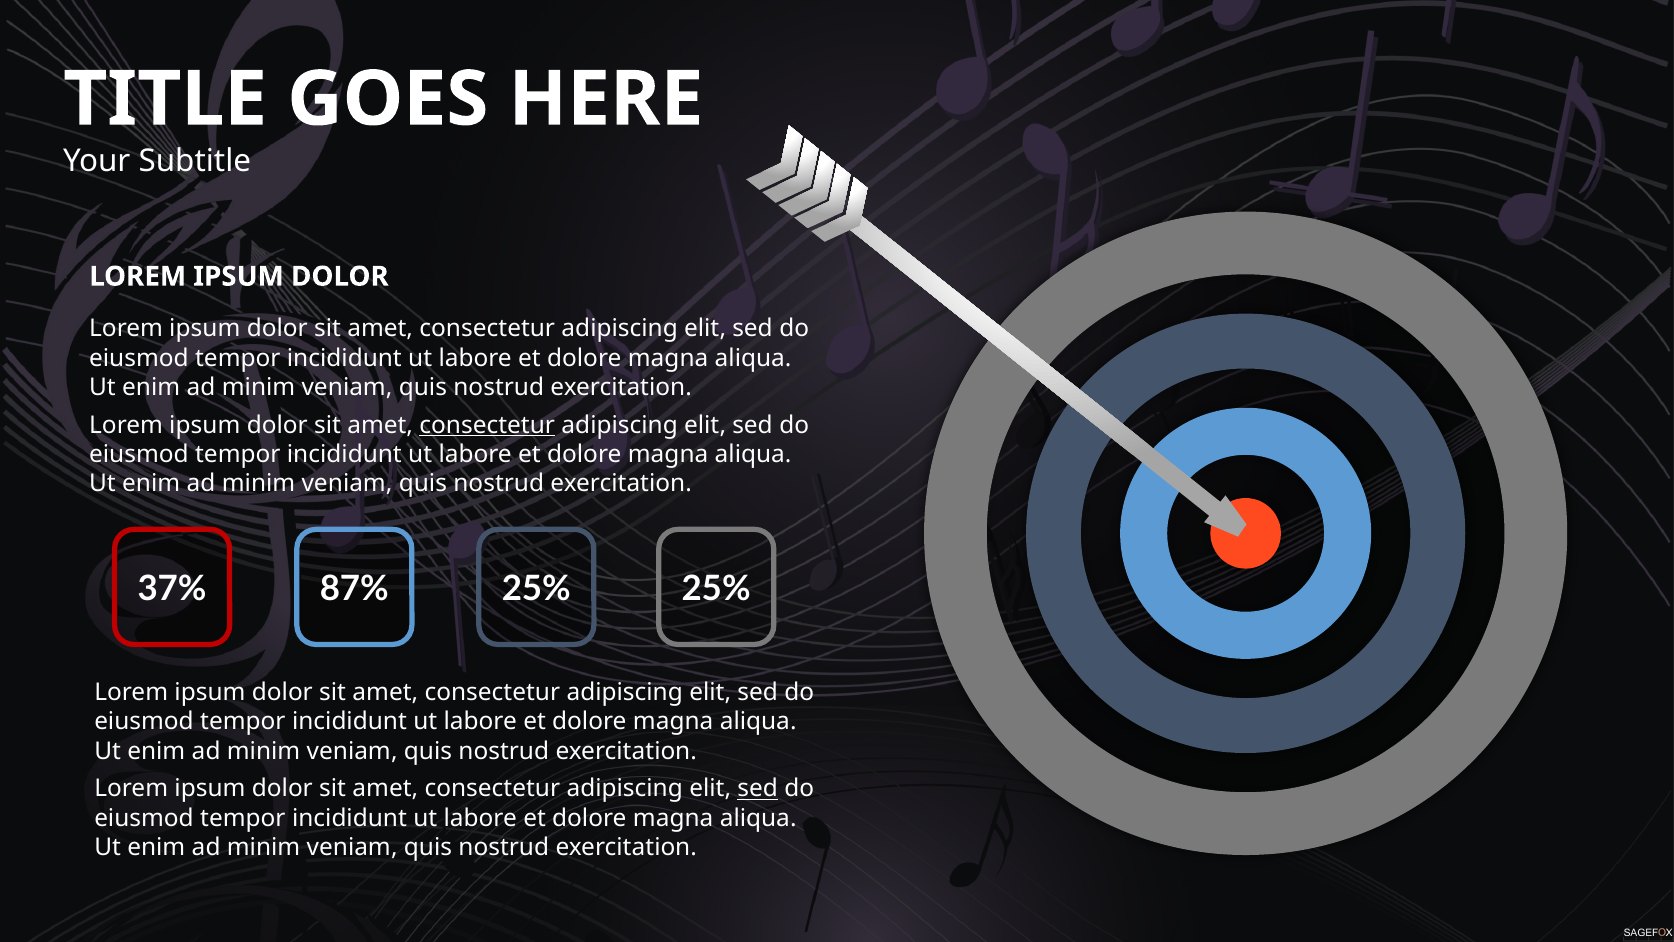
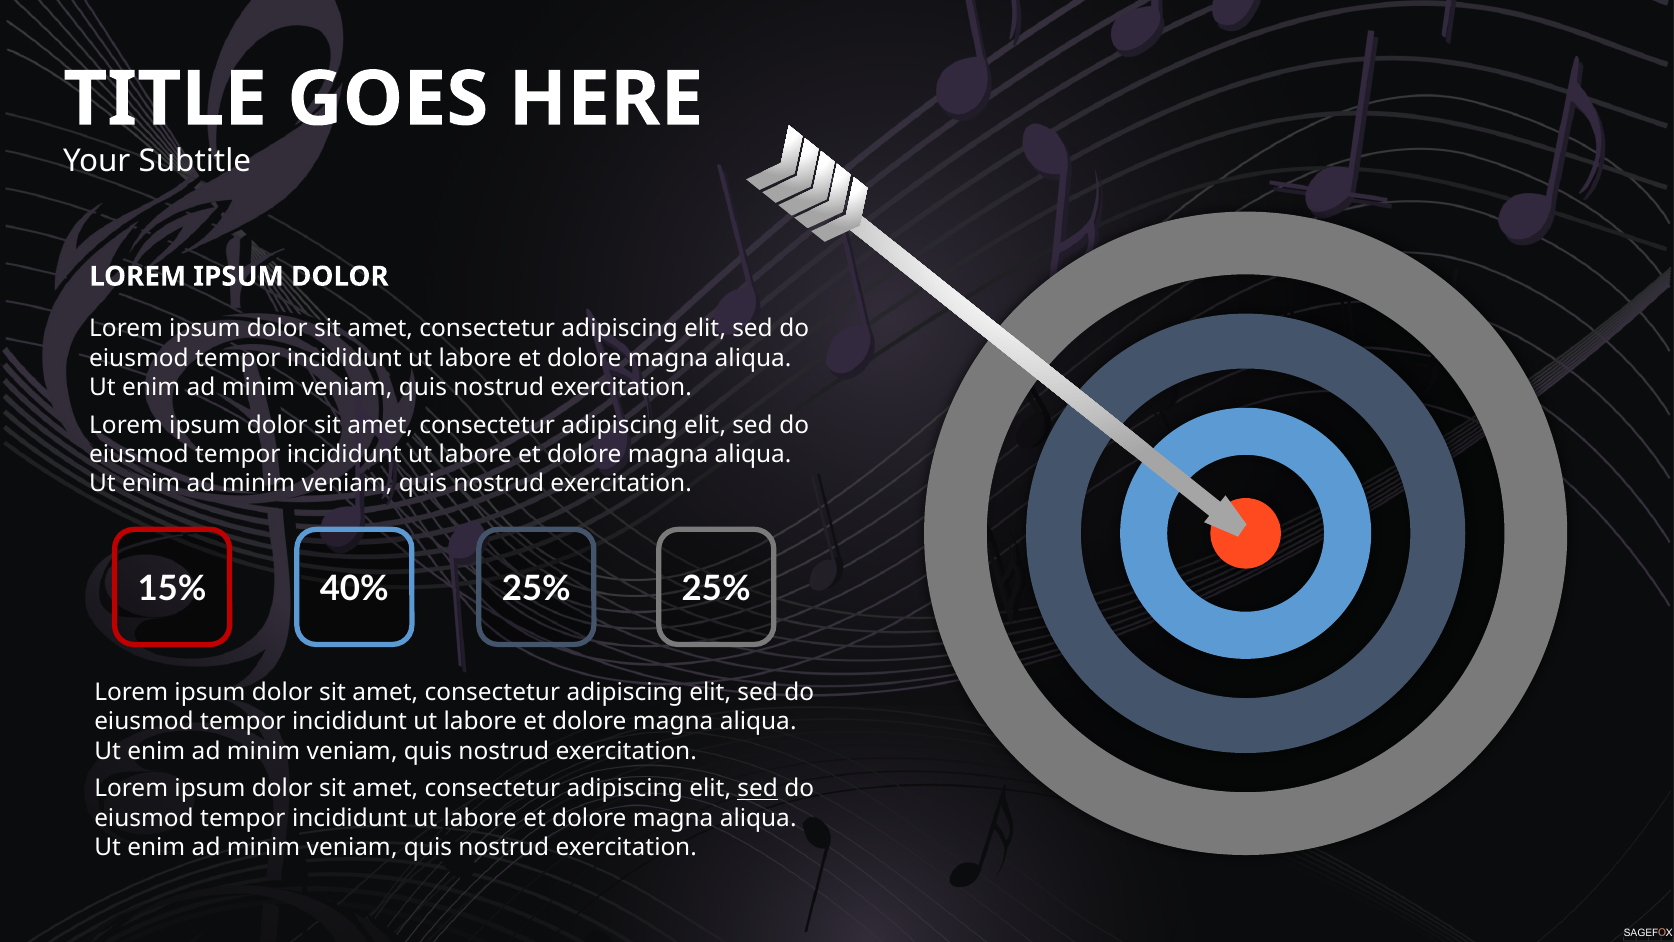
consectetur underline: present -> none (487, 425)
37%: 37% -> 15% (172, 589)
87%: 87% -> 40% (354, 589)
